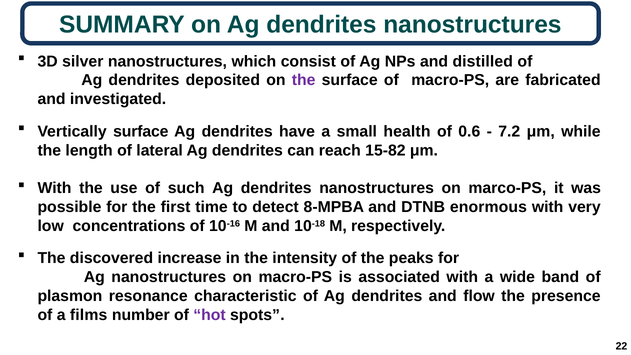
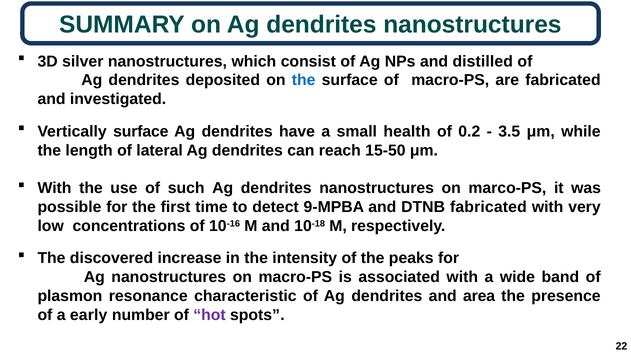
the colour: purple -> blue (304, 80)
0.6: 0.6 -> 0.2 (469, 131)
7.2: 7.2 -> 3.5 (509, 131)
15-82: 15-82 -> 15-50 (385, 150)
8-MPBA: 8-MPBA -> 9-MPBA (334, 207)
DTNB enormous: enormous -> fabricated (488, 207)
flow: flow -> area (479, 296)
films: films -> early (89, 315)
